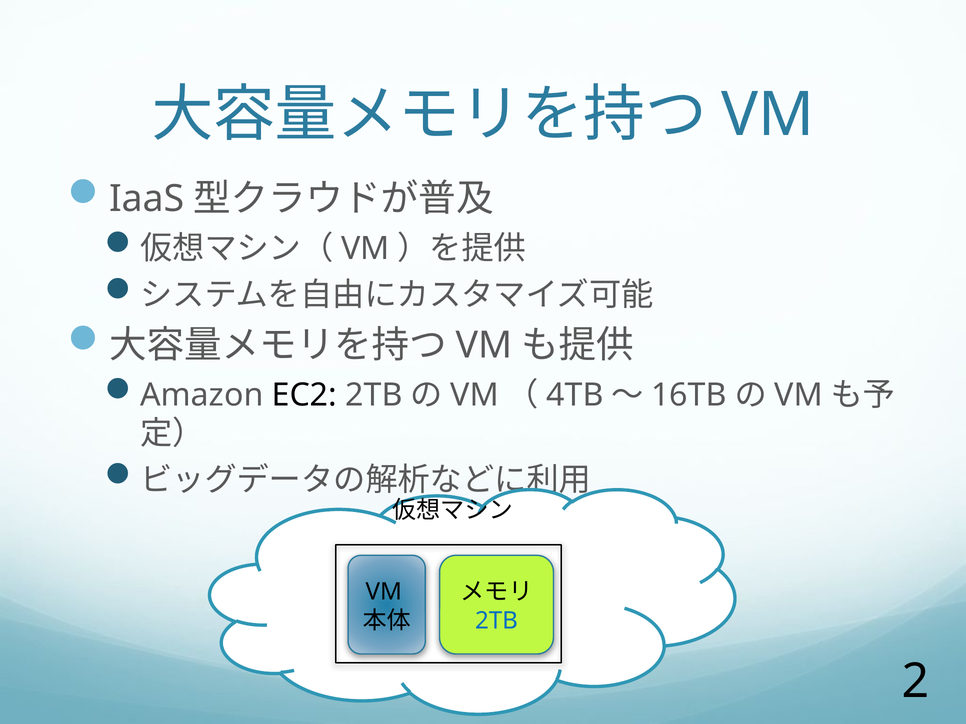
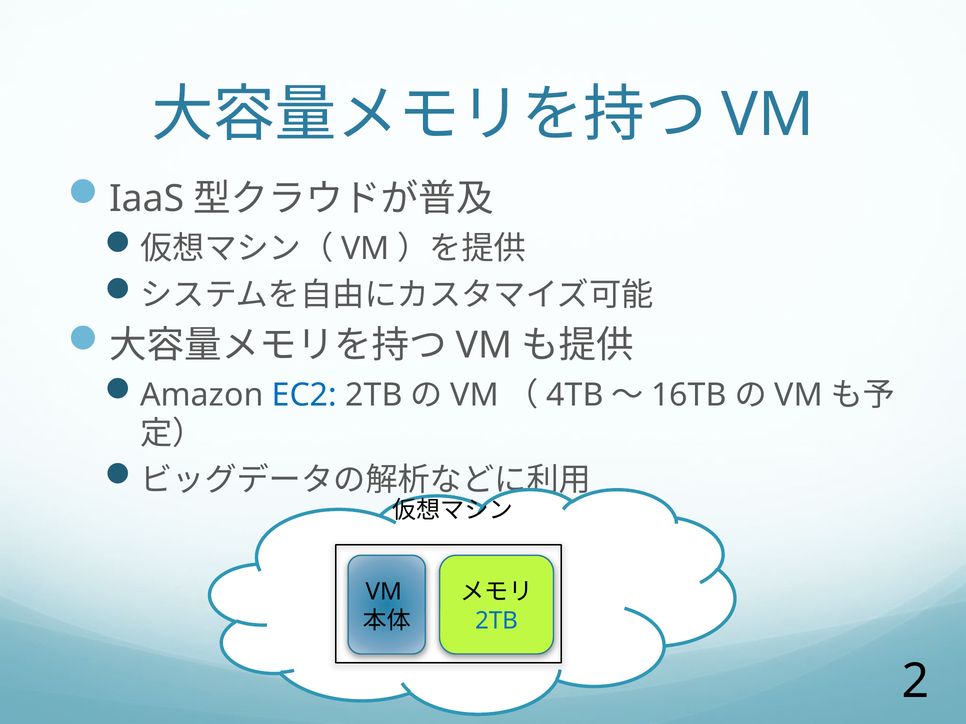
EC2 colour: black -> blue (304, 395)
